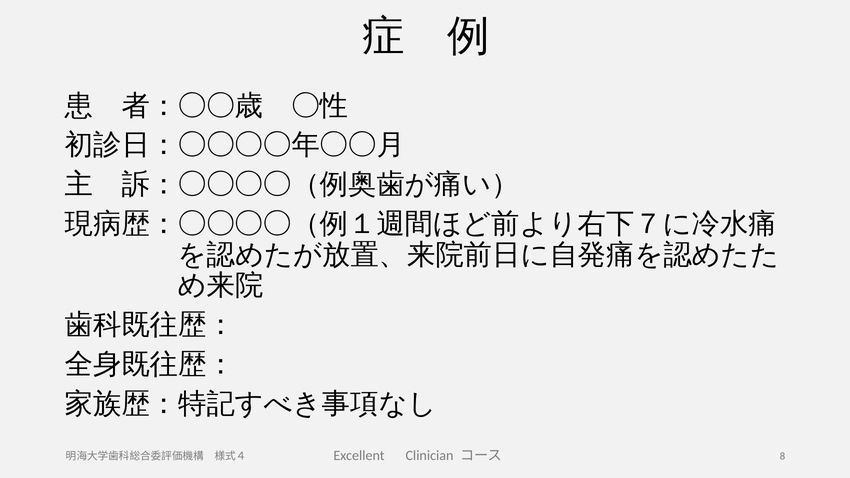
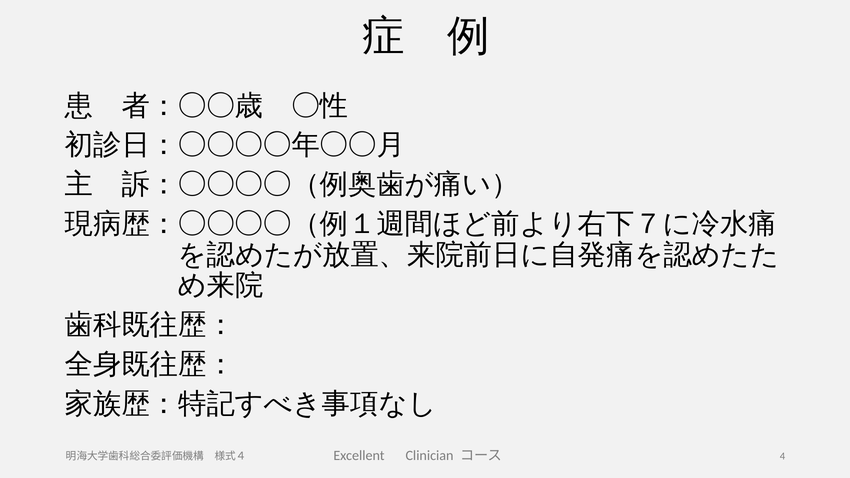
8: 8 -> 4 (783, 456)
